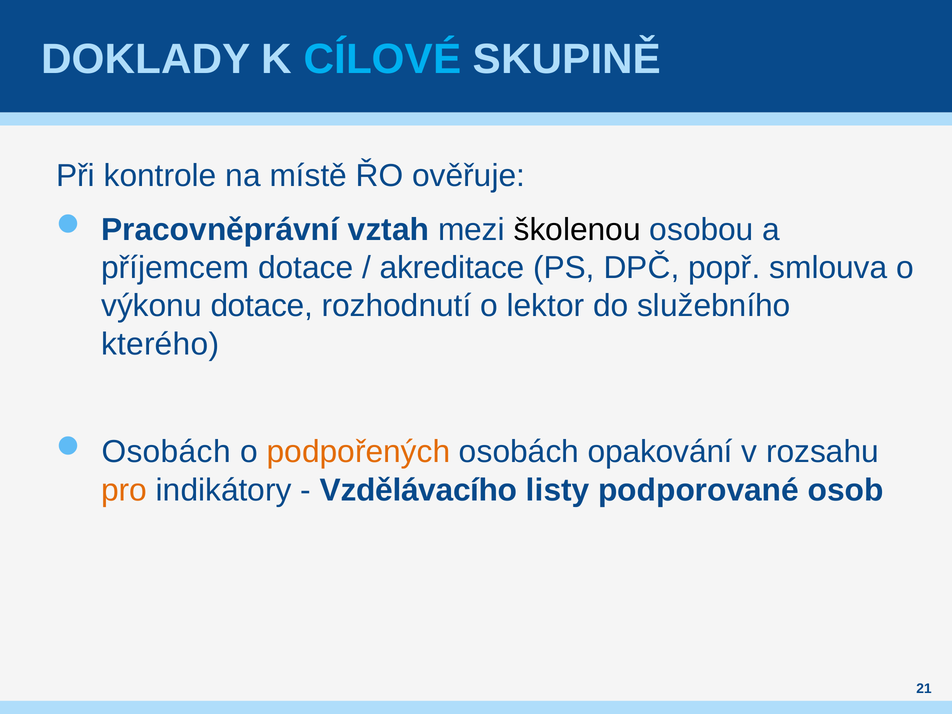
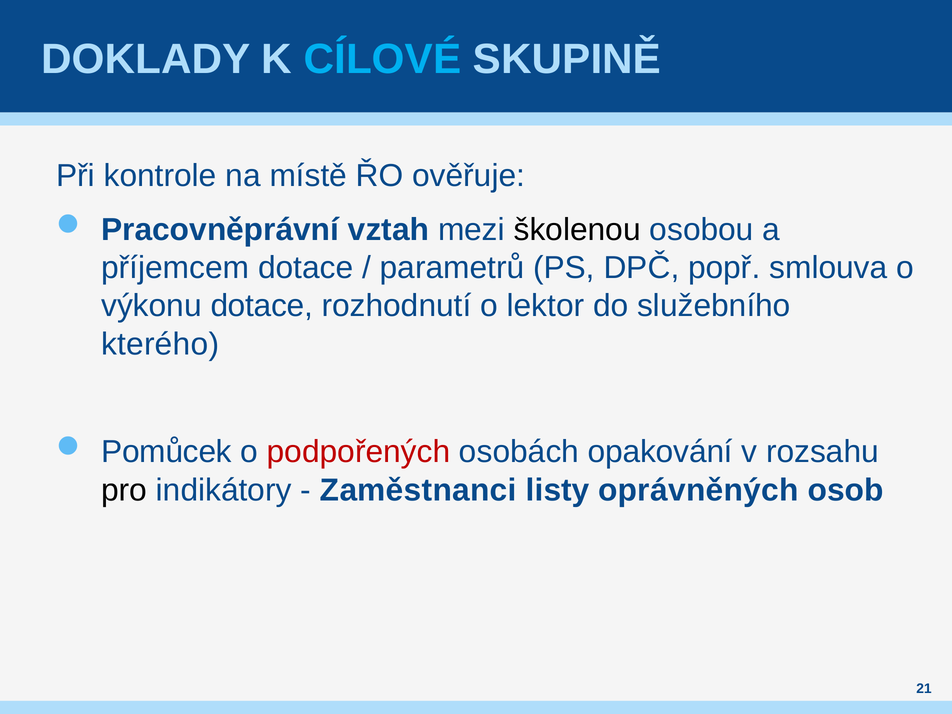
akreditace: akreditace -> parametrů (452, 268)
Osobách: Osobách -> Pomůcek (167, 452)
podpořených colour: orange -> red (359, 452)
pro colour: orange -> black (124, 490)
Vzdělávacího: Vzdělávacího -> Zaměstnanci (418, 490)
podporované: podporované -> oprávněných (698, 490)
